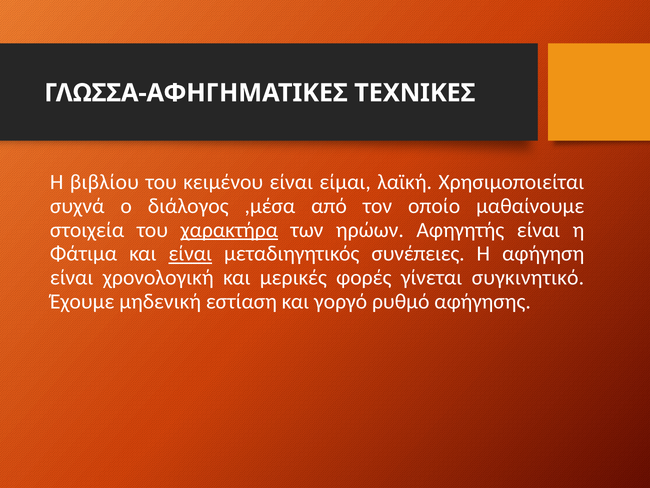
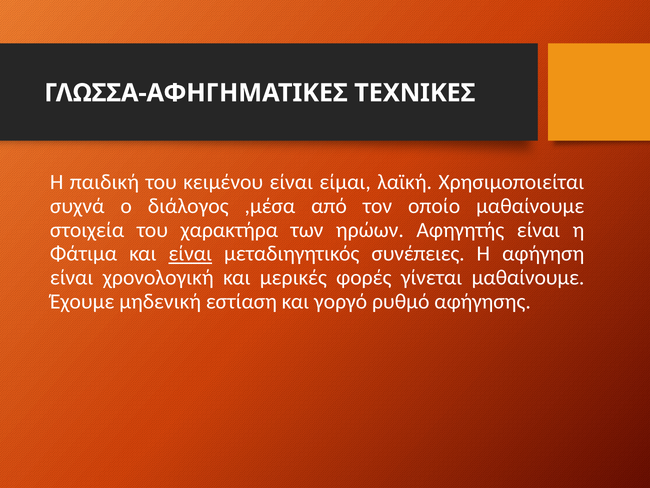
βιβλίου: βιβλίου -> παιδική (104, 182)
χαρακτήρα underline: present -> none (229, 230)
γίνεται συγκινητικό: συγκινητικό -> μαθαίνουμε (528, 277)
